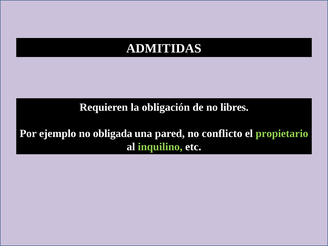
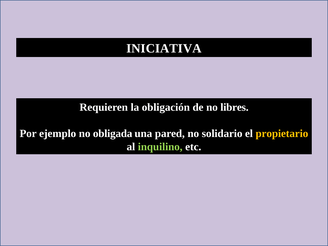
ADMITIDAS: ADMITIDAS -> INICIATIVA (164, 48)
conflicto: conflicto -> solidario (222, 134)
propietario colour: light green -> yellow (282, 134)
